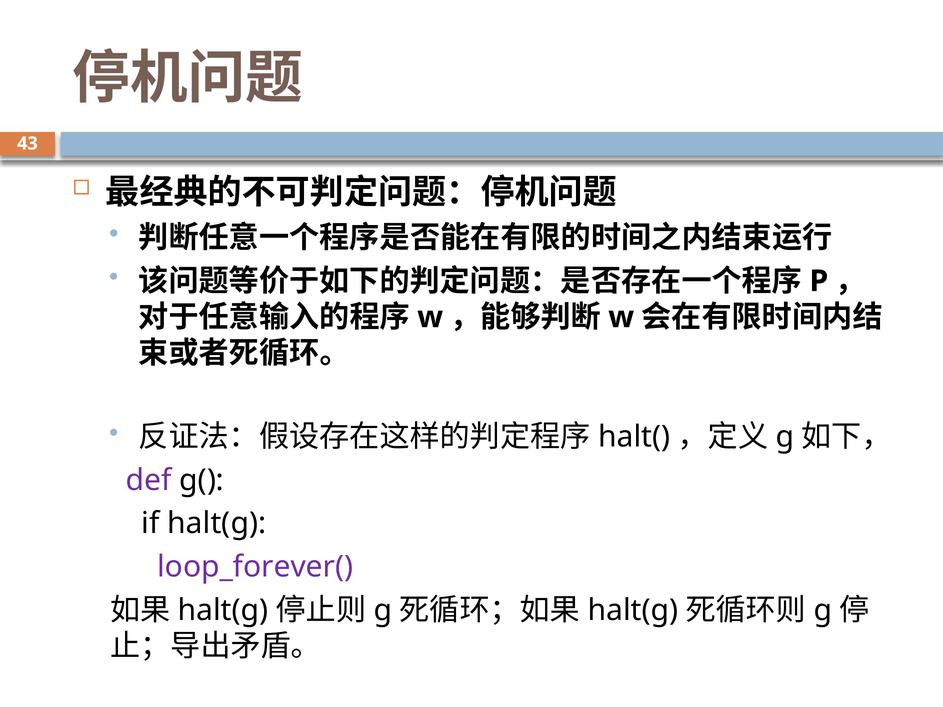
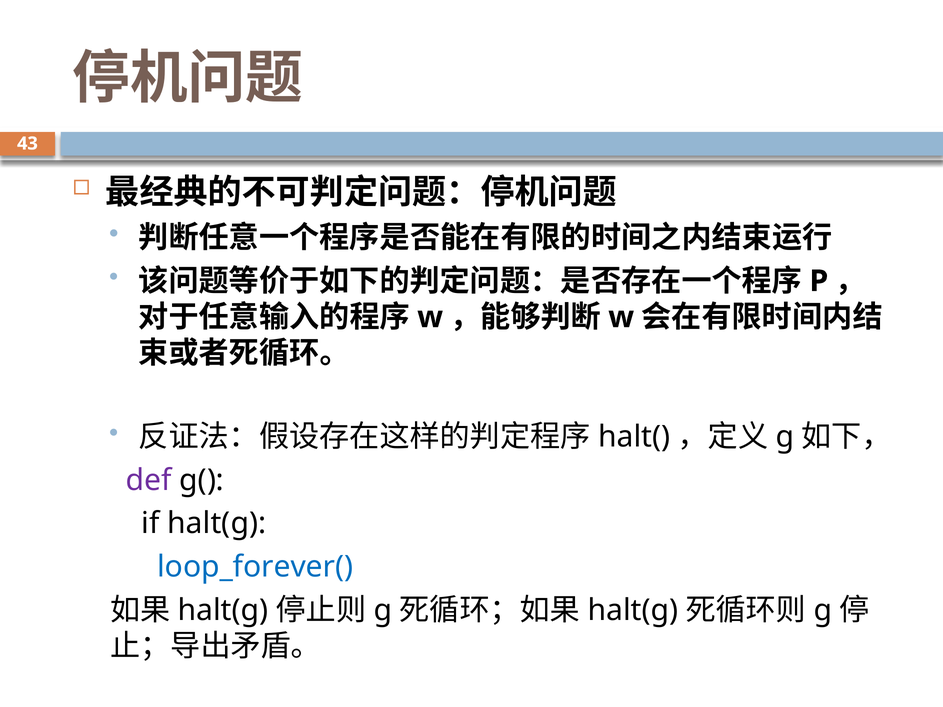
loop_forever( colour: purple -> blue (255, 567)
